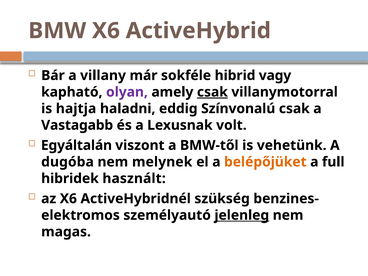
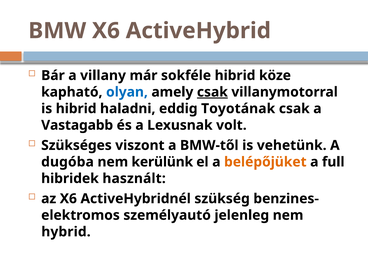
vagy: vagy -> köze (275, 75)
olyan colour: purple -> blue (127, 92)
is hajtja: hajtja -> hibrid (76, 109)
Színvonalú: Színvonalú -> Toyotának (238, 109)
Egyáltalán: Egyáltalán -> Szükséges (76, 145)
melynek: melynek -> kerülünk (162, 162)
jelenleg underline: present -> none (242, 215)
magas: magas -> hybrid (66, 232)
